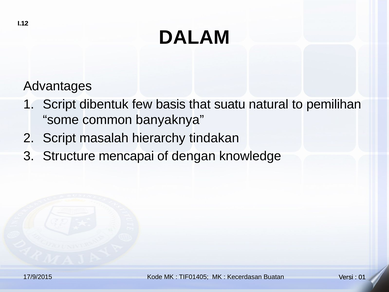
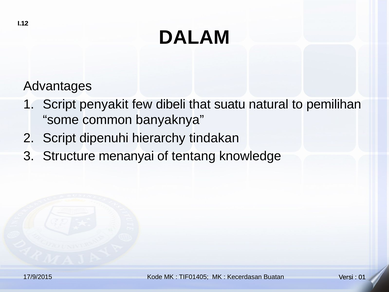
dibentuk: dibentuk -> penyakit (104, 104)
basis: basis -> dibeli (171, 104)
masalah: masalah -> dipenuhi (104, 138)
mencapai: mencapai -> menanyai (126, 156)
dengan: dengan -> tentang (194, 156)
